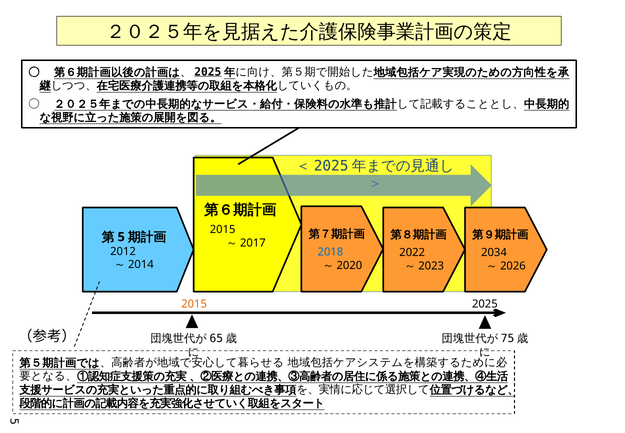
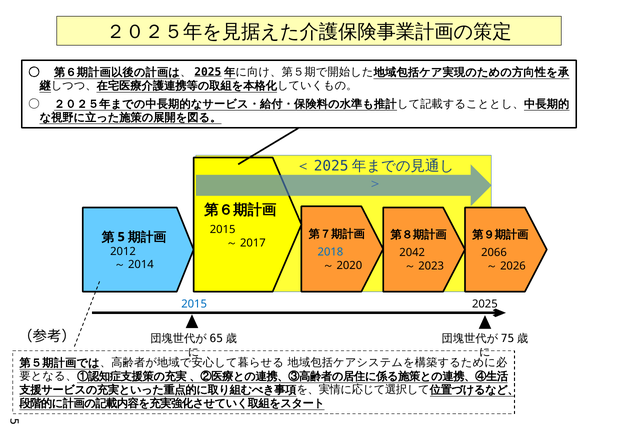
2022: 2022 -> 2042 (412, 253)
2034: 2034 -> 2066 (494, 253)
2015 colour: orange -> blue (194, 304)
